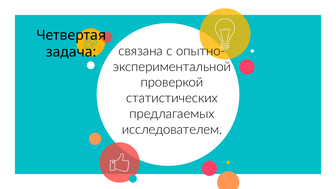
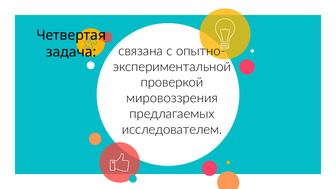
статистических: статистических -> мировоззрения (172, 98)
